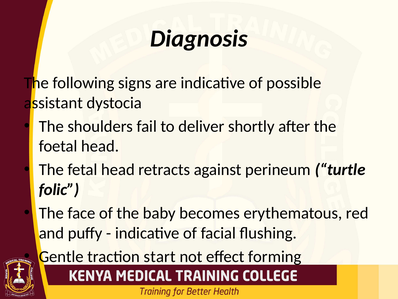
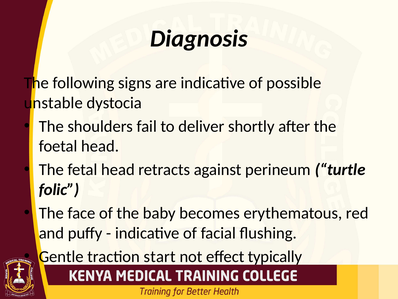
assistant: assistant -> unstable (53, 103)
forming: forming -> typically (275, 256)
